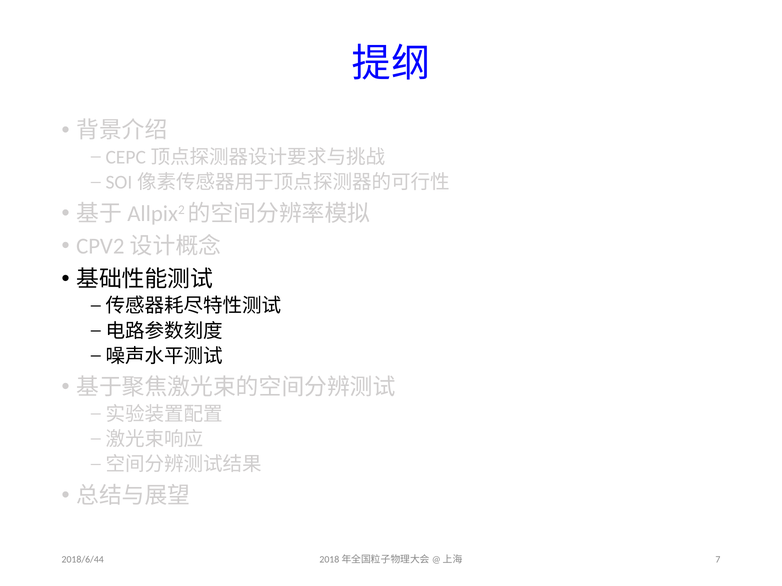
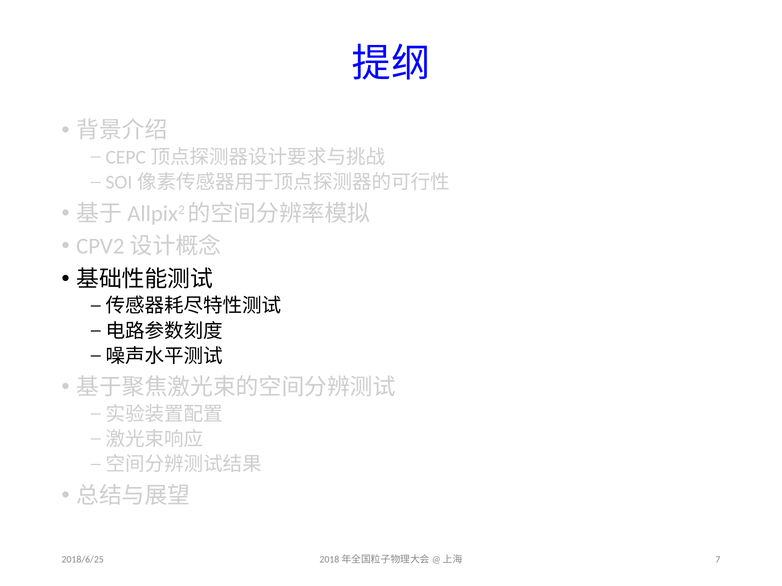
2018/6/44: 2018/6/44 -> 2018/6/25 (83, 560)
